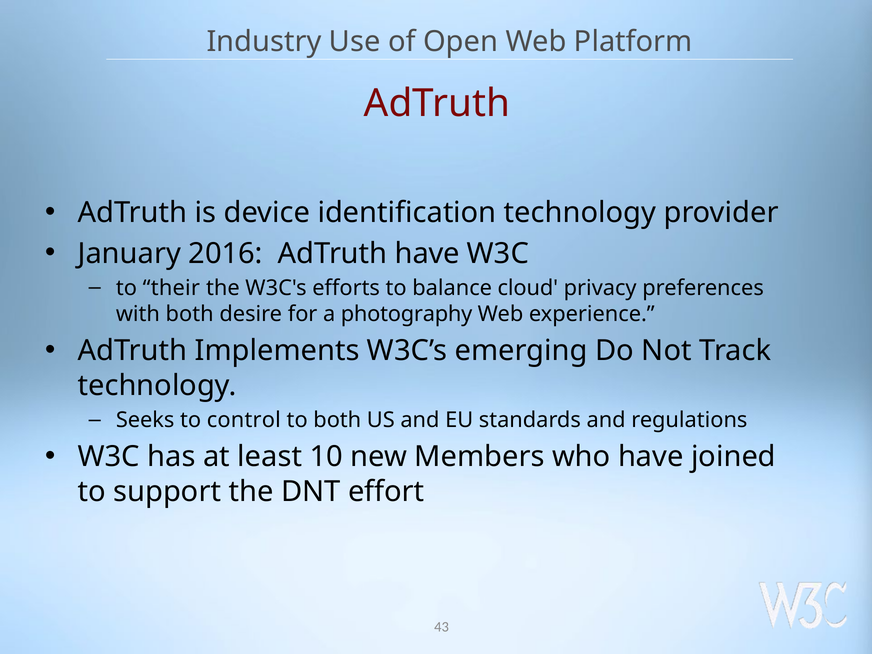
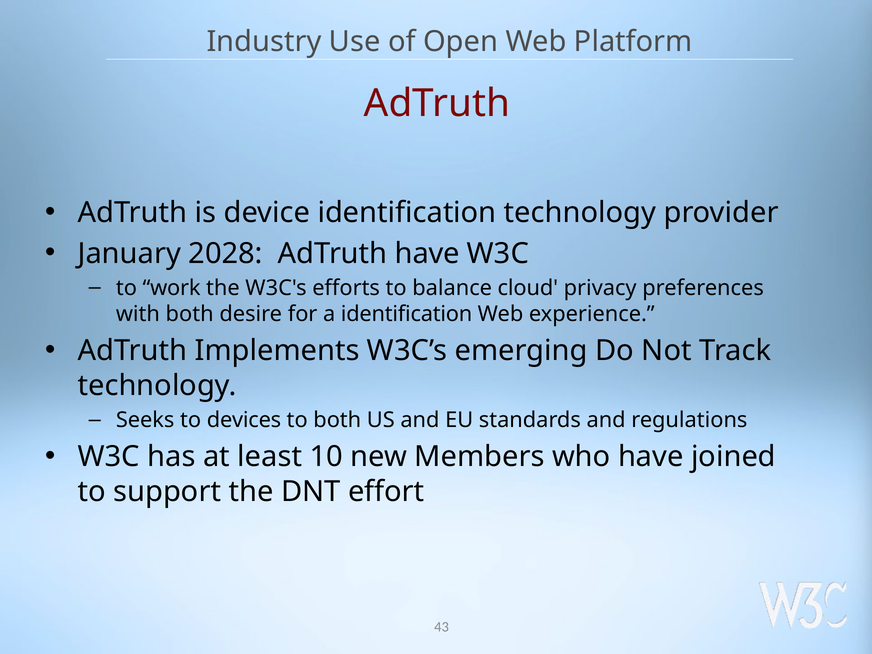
2016: 2016 -> 2028 (226, 253)
their: their -> work (172, 288)
a photography: photography -> identification (407, 314)
control: control -> devices (244, 420)
